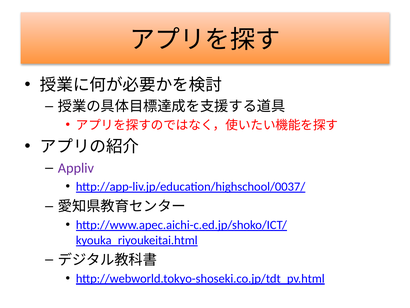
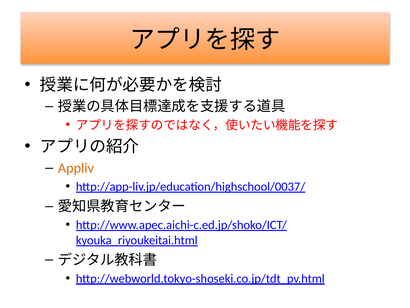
Appliv colour: purple -> orange (76, 168)
